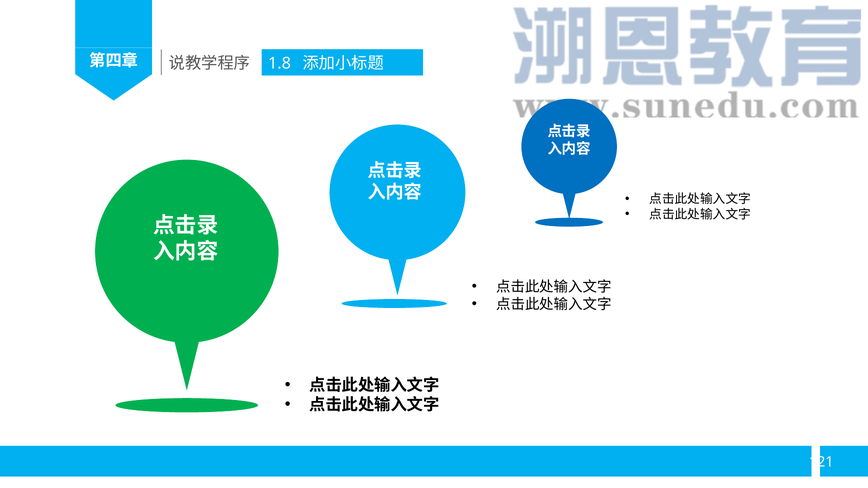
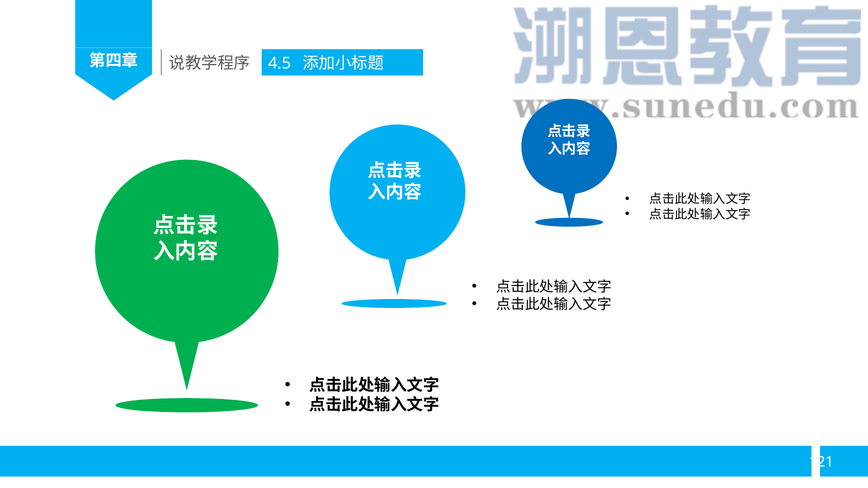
1.8: 1.8 -> 4.5 (280, 64)
